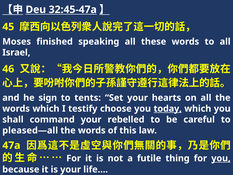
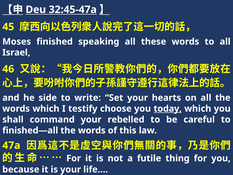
sign: sign -> side (48, 98)
tents: tents -> write (88, 98)
pleased—all: pleased—all -> finished—all (30, 130)
you underline: present -> none (221, 158)
